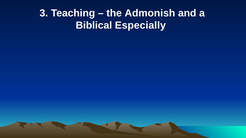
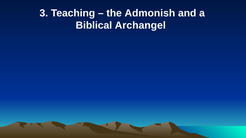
Especially: Especially -> Archangel (140, 25)
